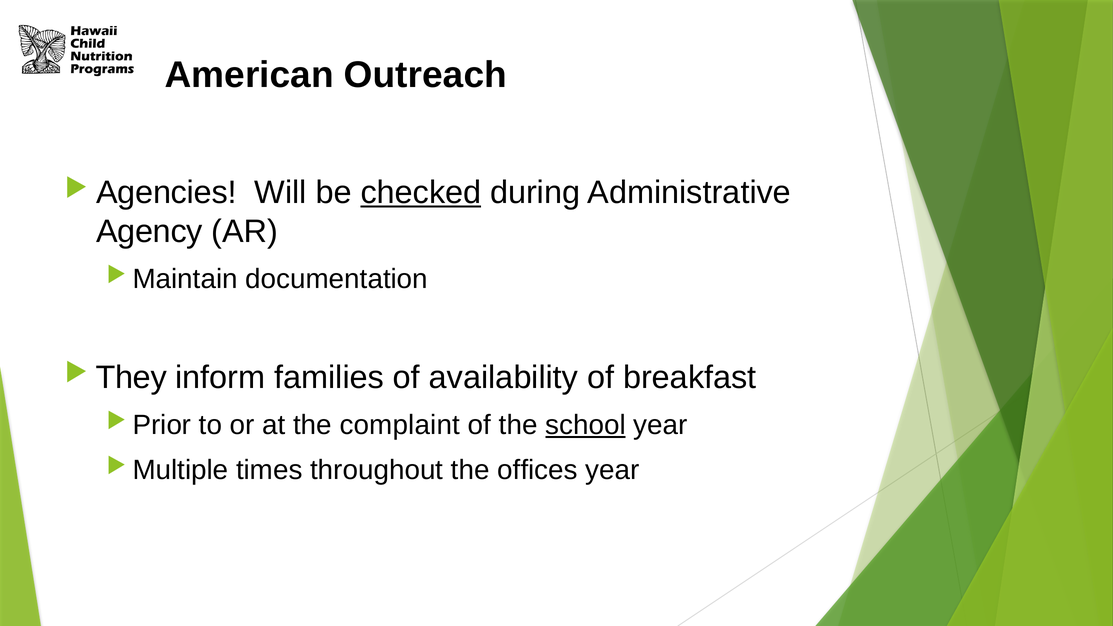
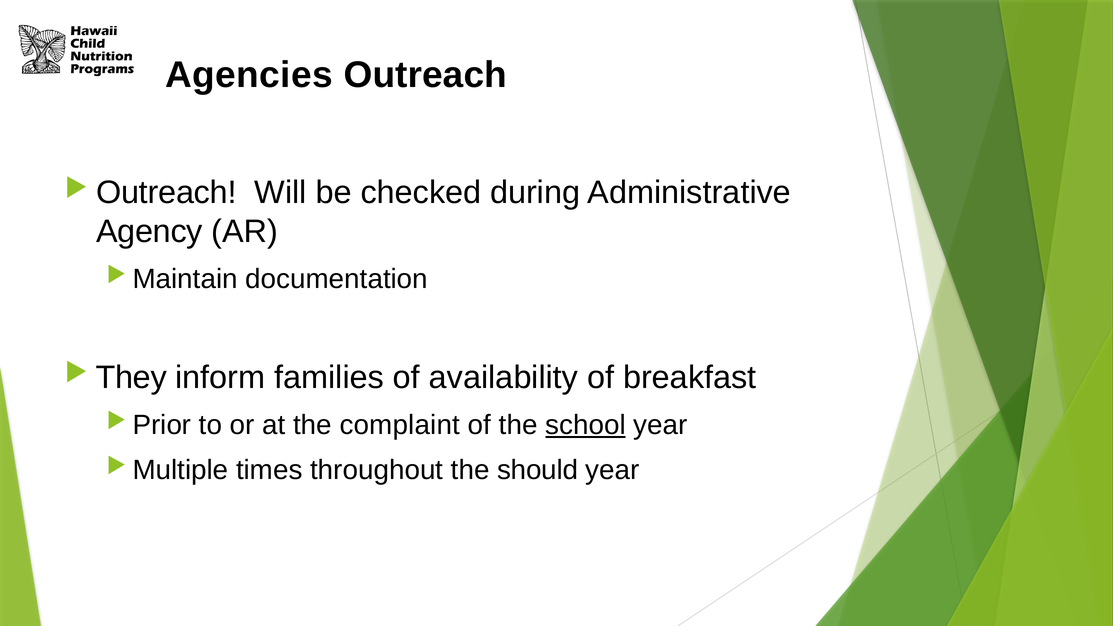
American: American -> Agencies (249, 75)
Agencies: Agencies -> Outreach (166, 193)
checked underline: present -> none (421, 193)
offices: offices -> should (538, 470)
